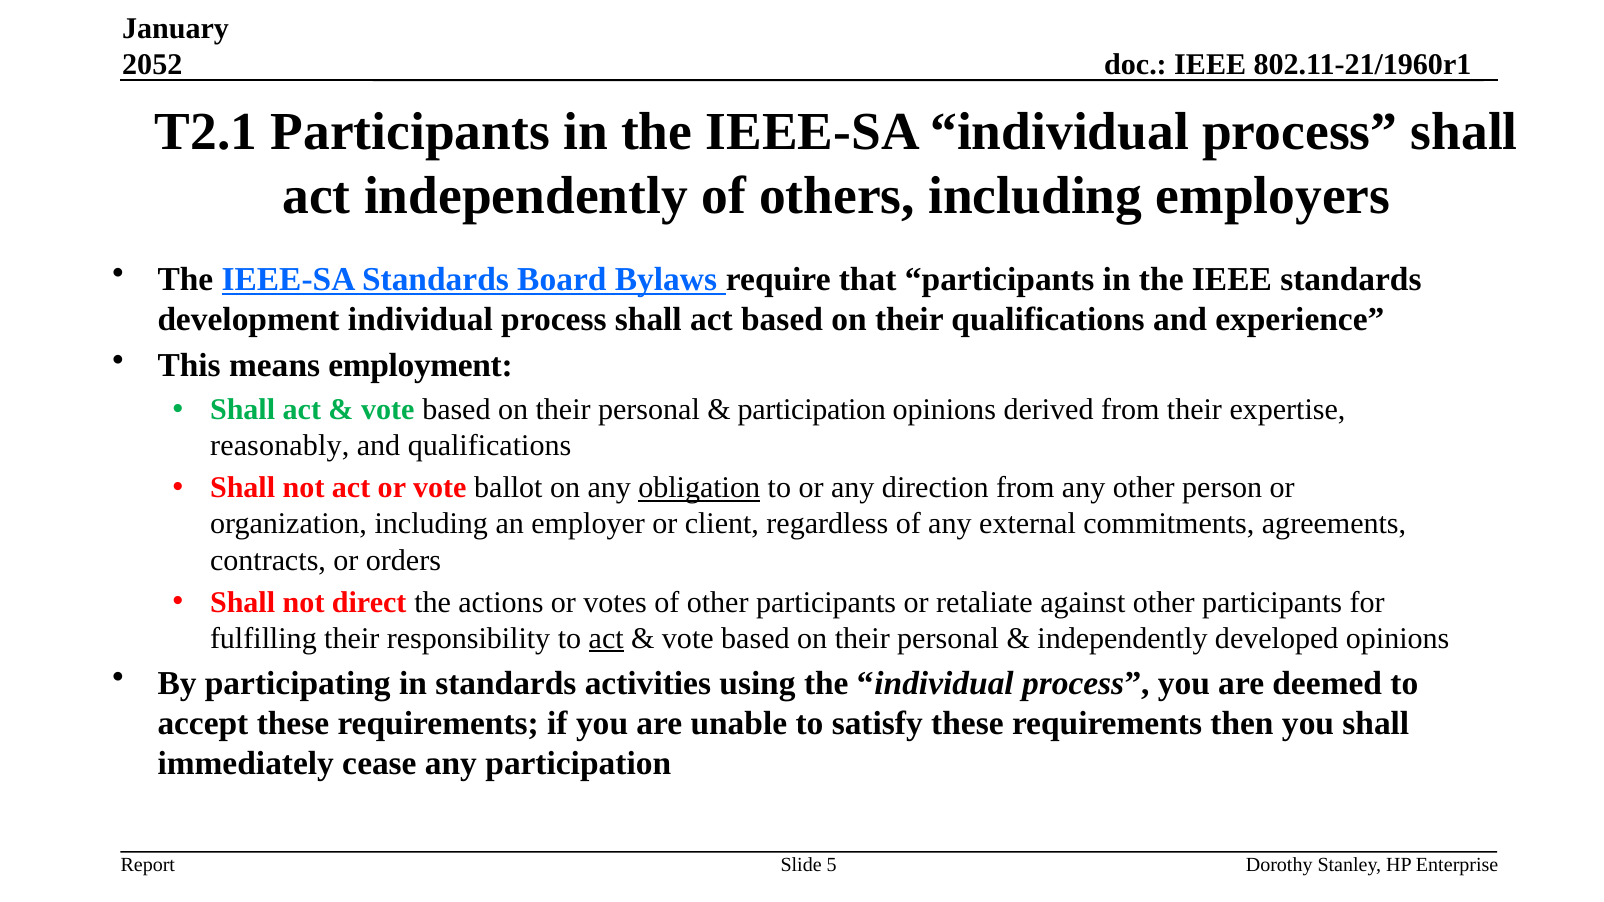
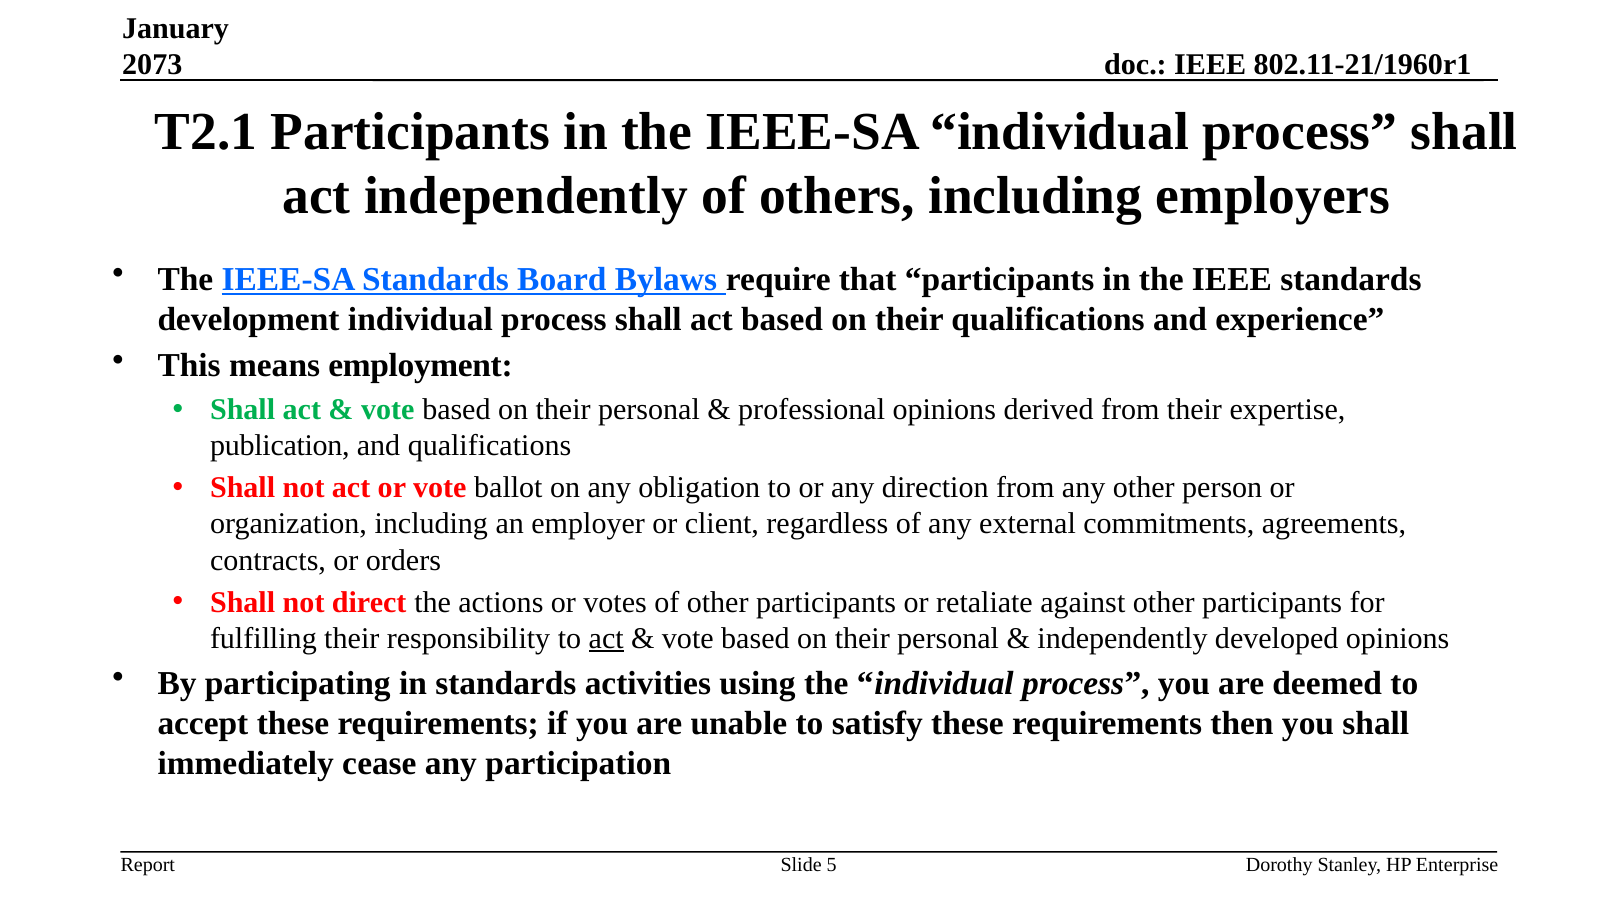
2052: 2052 -> 2073 (152, 64)
participation: participation -> professional (812, 410)
reasonably: reasonably -> publication (280, 446)
obligation underline: present -> none (699, 488)
